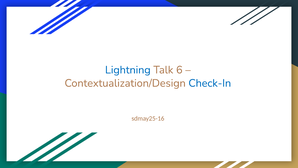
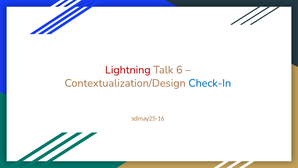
Lightning colour: blue -> red (128, 70)
